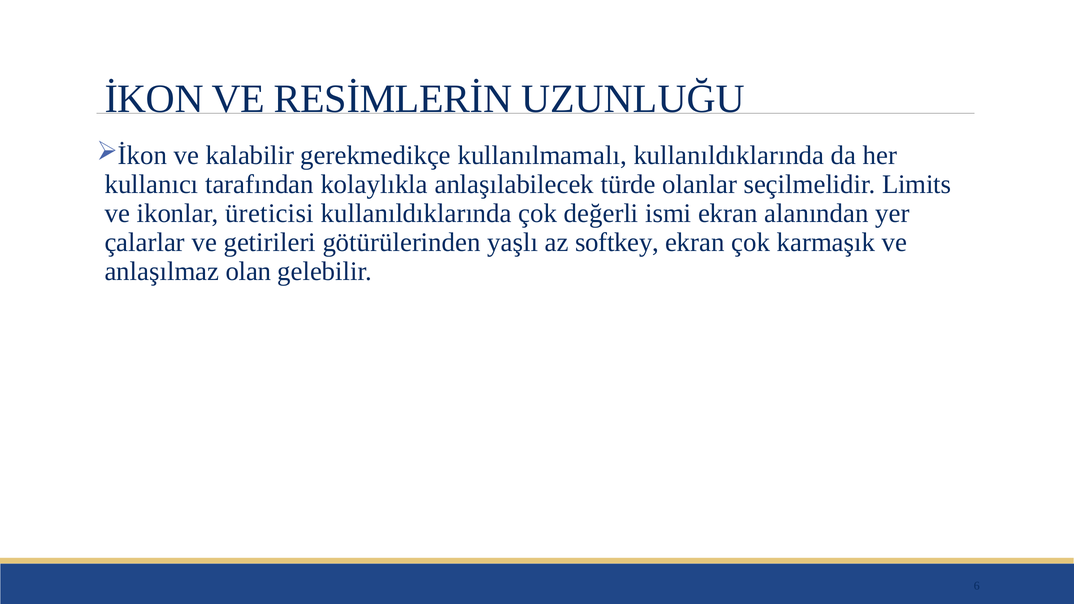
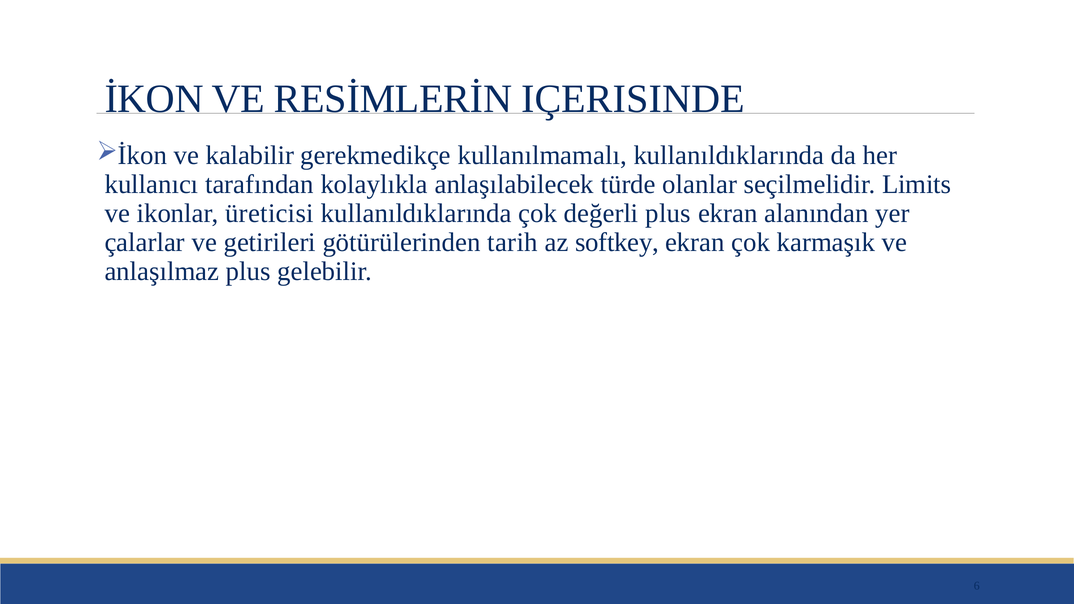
UZUNLUĞU: UZUNLUĞU -> IÇERISINDE (633, 99)
değerli ismi: ismi -> plus (668, 213)
yaşlı: yaşlı -> tarih (513, 242)
anlaşılmaz olan: olan -> plus (248, 271)
